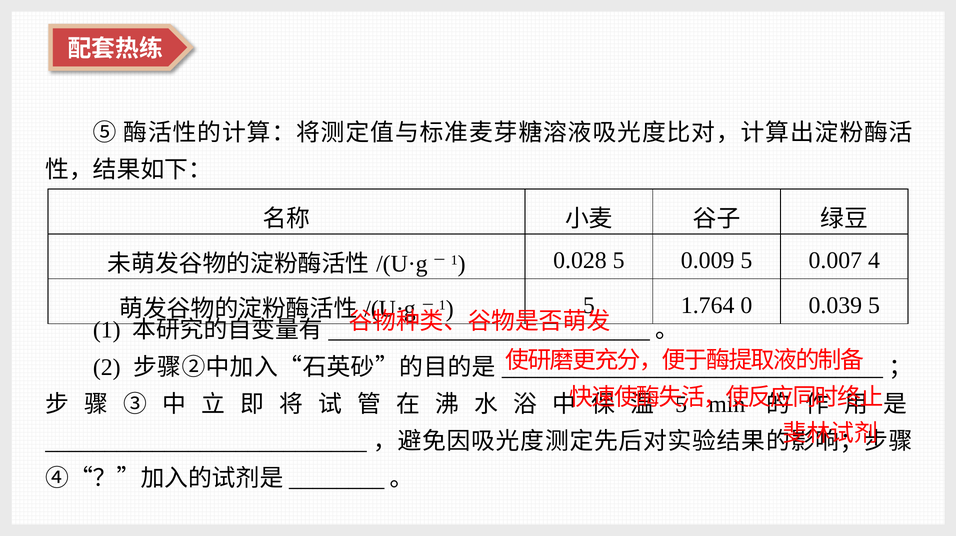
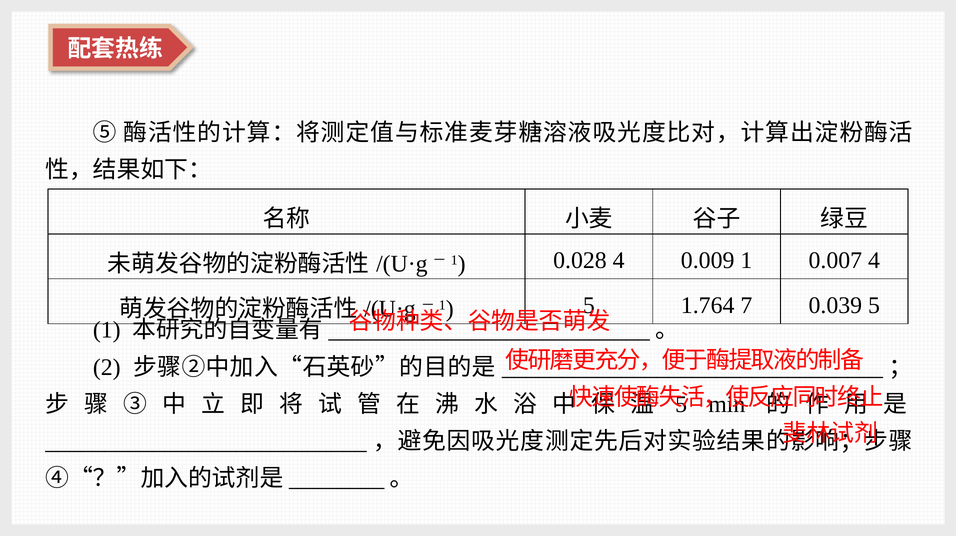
0.028 5: 5 -> 4 (619, 260)
0.009 5: 5 -> 1 (746, 260)
0: 0 -> 7 (746, 305)
